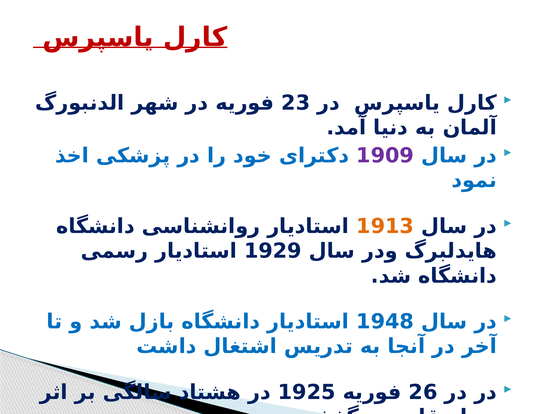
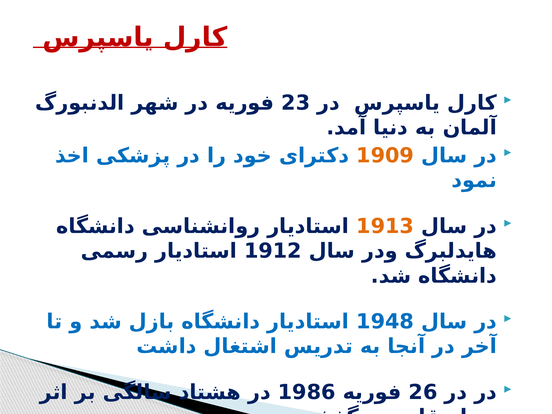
1909 colour: purple -> orange (385, 156)
1929: 1929 -> 1912 (273, 251)
1925: 1925 -> 1986 (307, 392)
